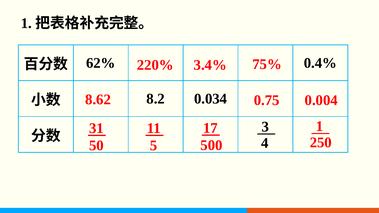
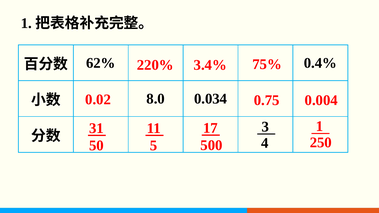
8.62: 8.62 -> 0.02 (98, 100)
8.2: 8.2 -> 8.0 (156, 99)
